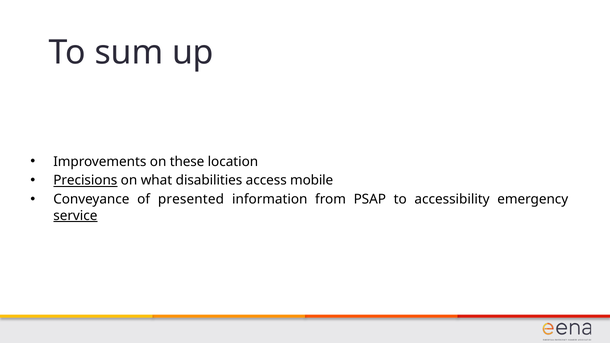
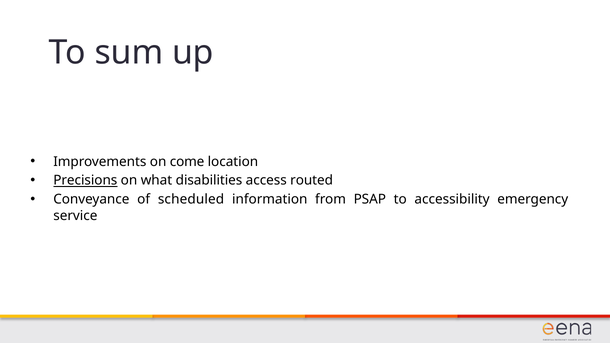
these: these -> come (187, 162)
mobile: mobile -> routed (312, 181)
presented: presented -> scheduled (191, 200)
service underline: present -> none (75, 216)
